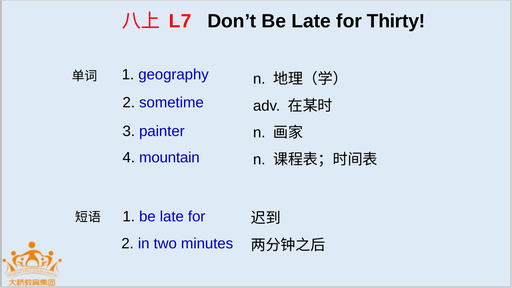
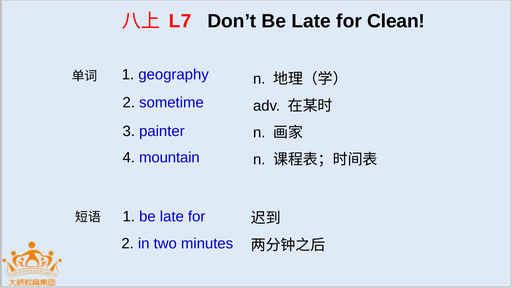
Thirty: Thirty -> Clean (396, 21)
